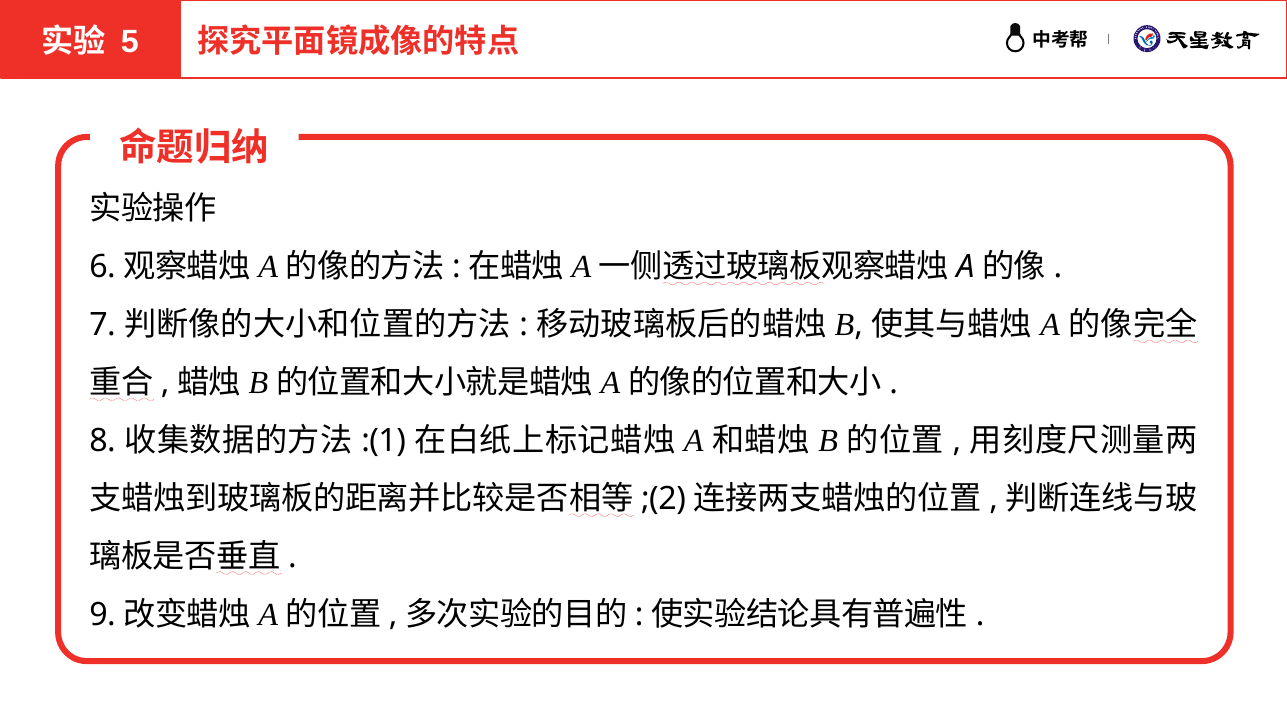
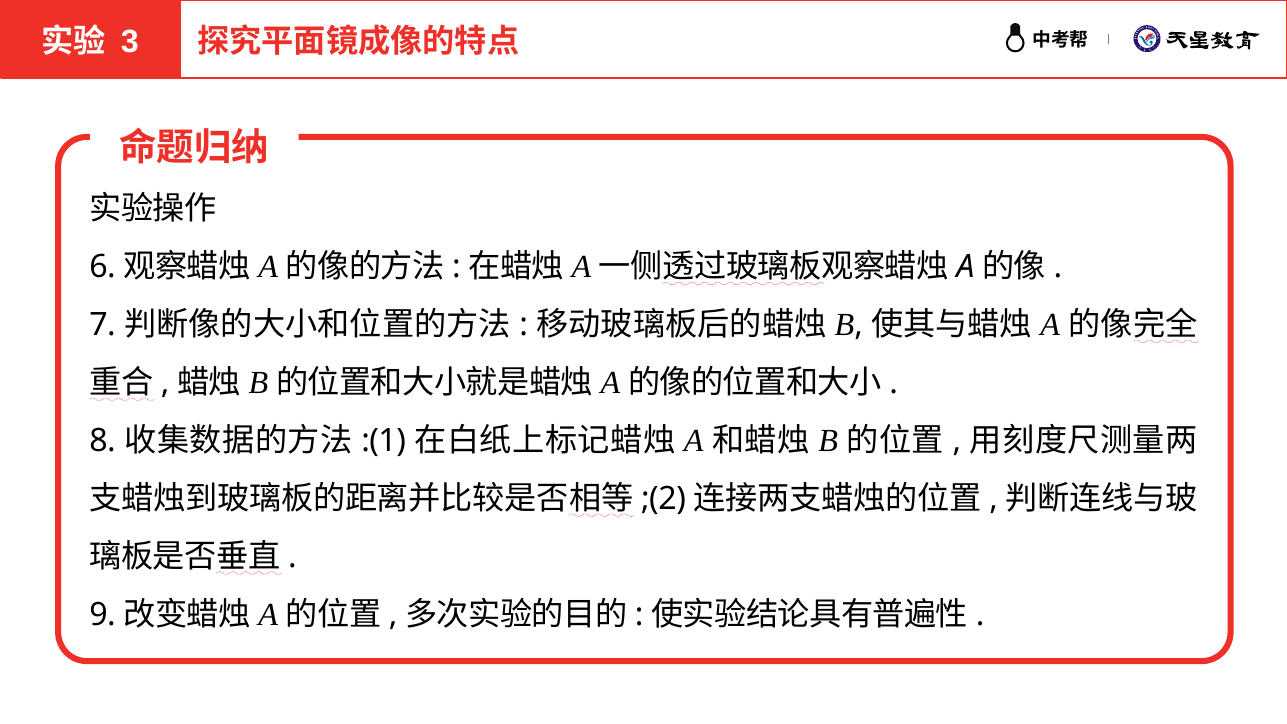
5: 5 -> 3 (130, 41)
